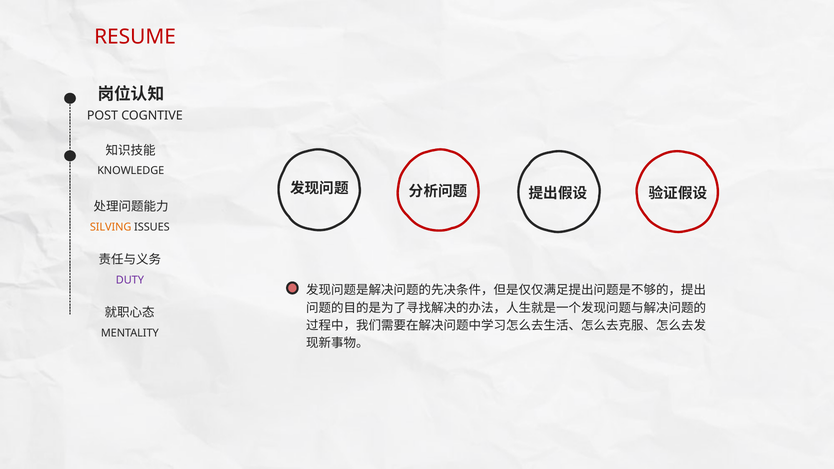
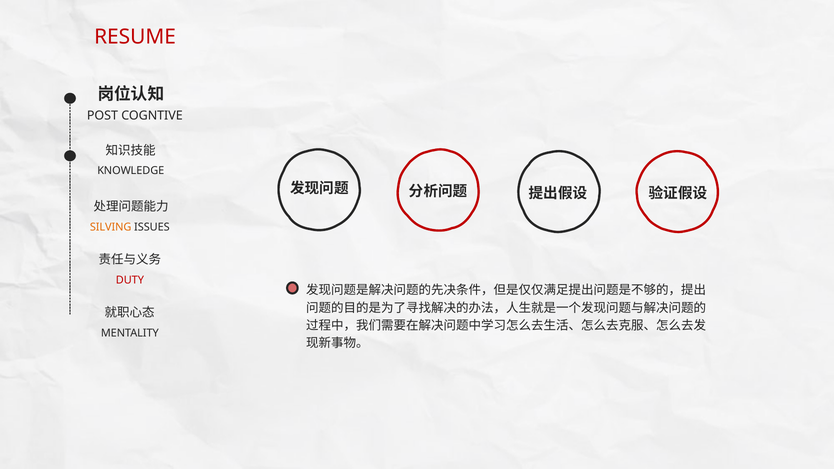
DUTY colour: purple -> red (130, 280)
